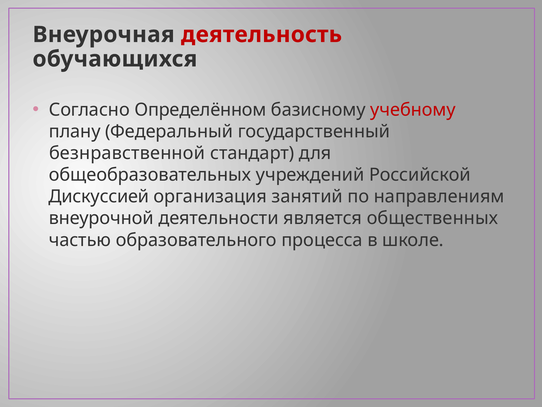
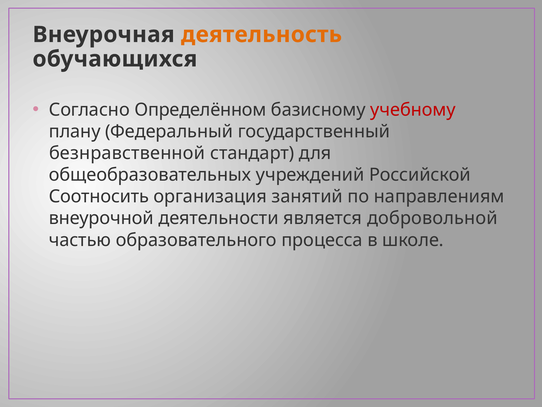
деятельность colour: red -> orange (262, 35)
Дискуссией: Дискуссией -> Соотносить (99, 196)
общественных: общественных -> добровольной (432, 218)
